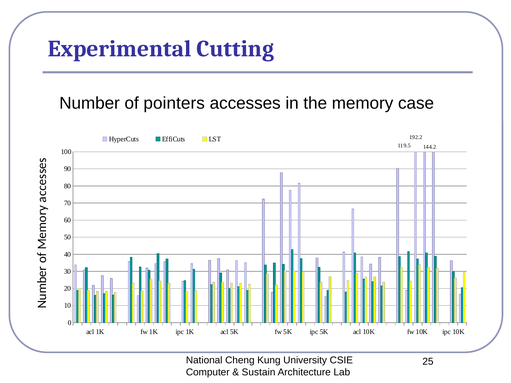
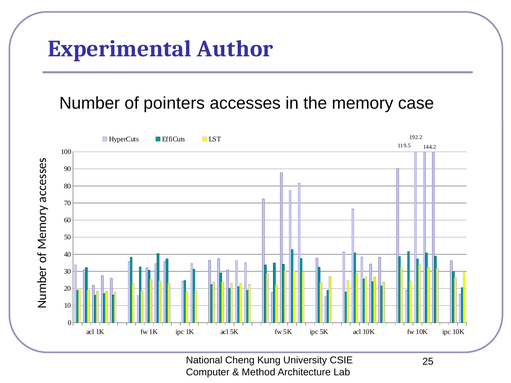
Cutting: Cutting -> Author (235, 49)
Sustain: Sustain -> Method (259, 372)
